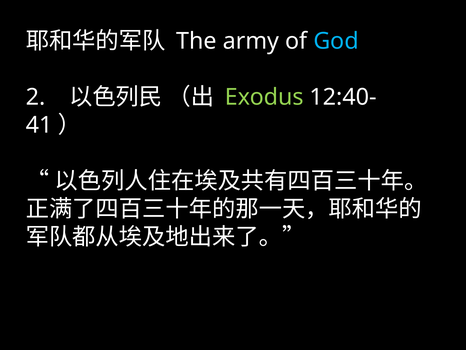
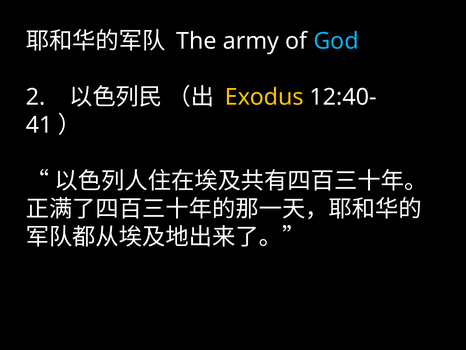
Exodus colour: light green -> yellow (264, 97)
